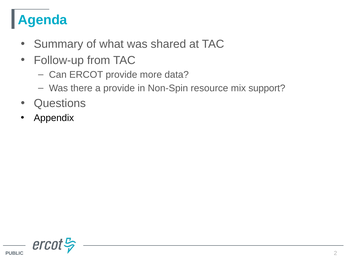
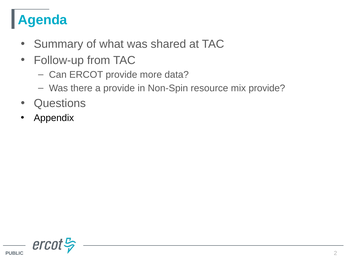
mix support: support -> provide (267, 88)
